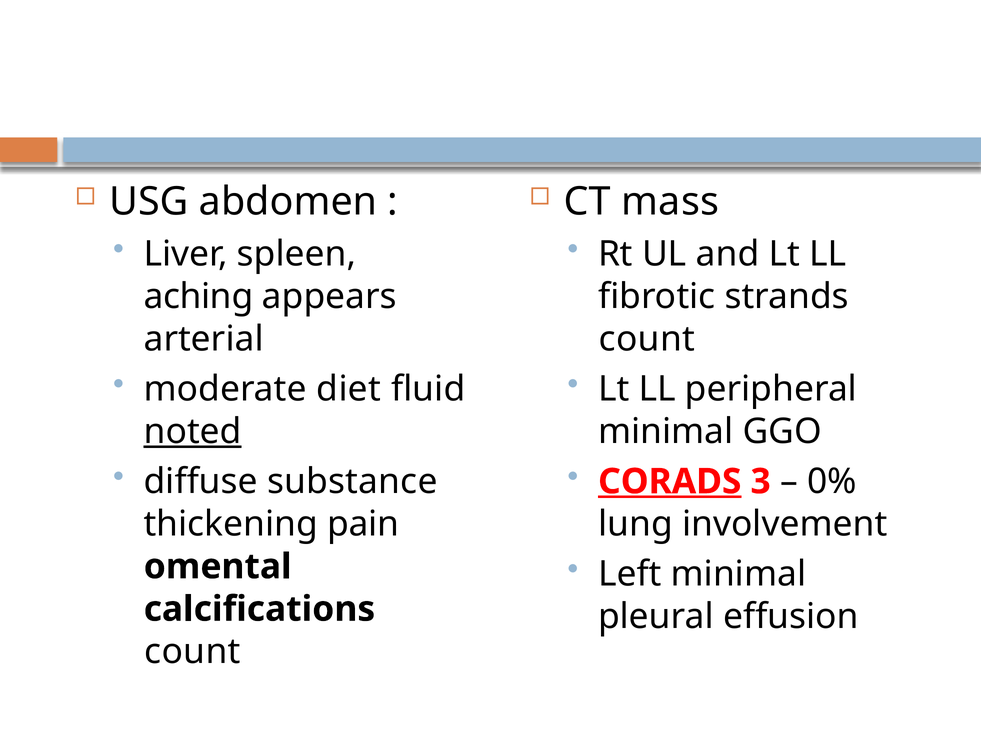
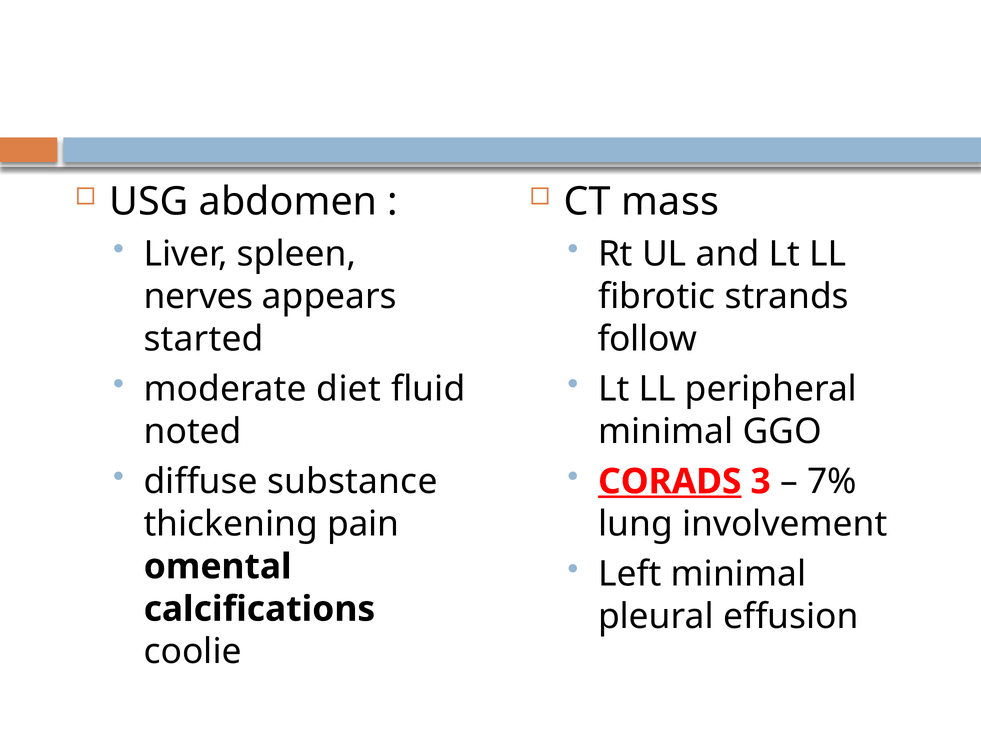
aching: aching -> nerves (198, 296)
arterial: arterial -> started (204, 339)
count: count -> follow (647, 339)
noted underline: present -> none (193, 431)
0%: 0% -> 7% (832, 481)
count: count -> coolie (193, 651)
